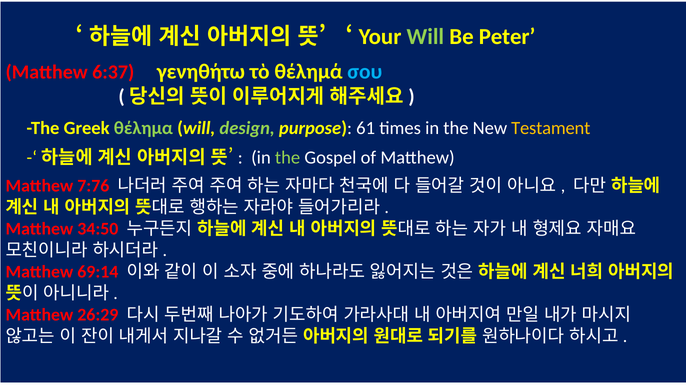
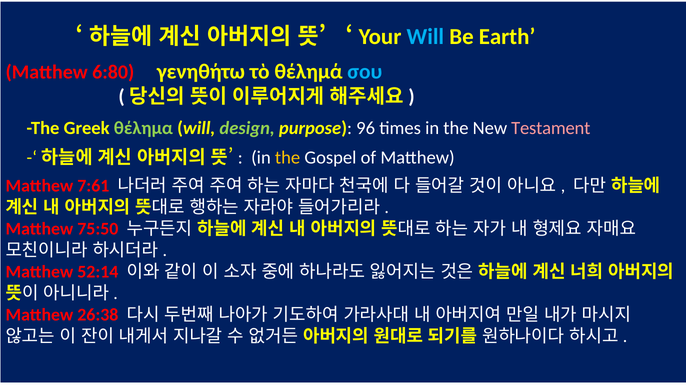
Will colour: light green -> light blue (425, 37)
Peter: Peter -> Earth (507, 37)
6:37: 6:37 -> 6:80 (113, 72)
61: 61 -> 96 (366, 128)
Testament colour: yellow -> pink (551, 128)
the colour: light green -> yellow (288, 157)
7:76: 7:76 -> 7:61 (93, 186)
34:50: 34:50 -> 75:50 (98, 229)
69:14: 69:14 -> 52:14 (98, 272)
26:29: 26:29 -> 26:38 (98, 315)
